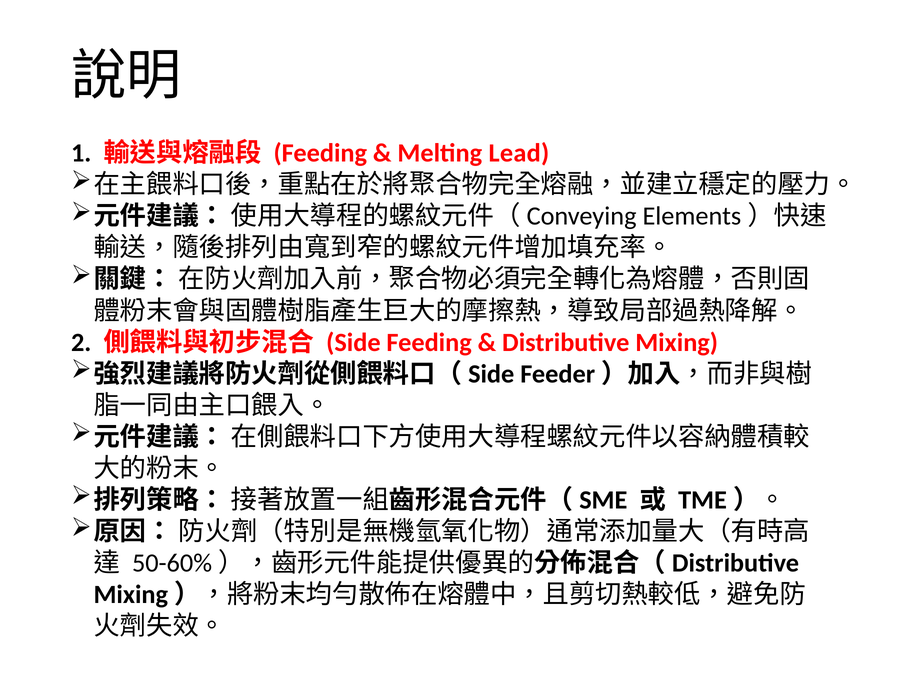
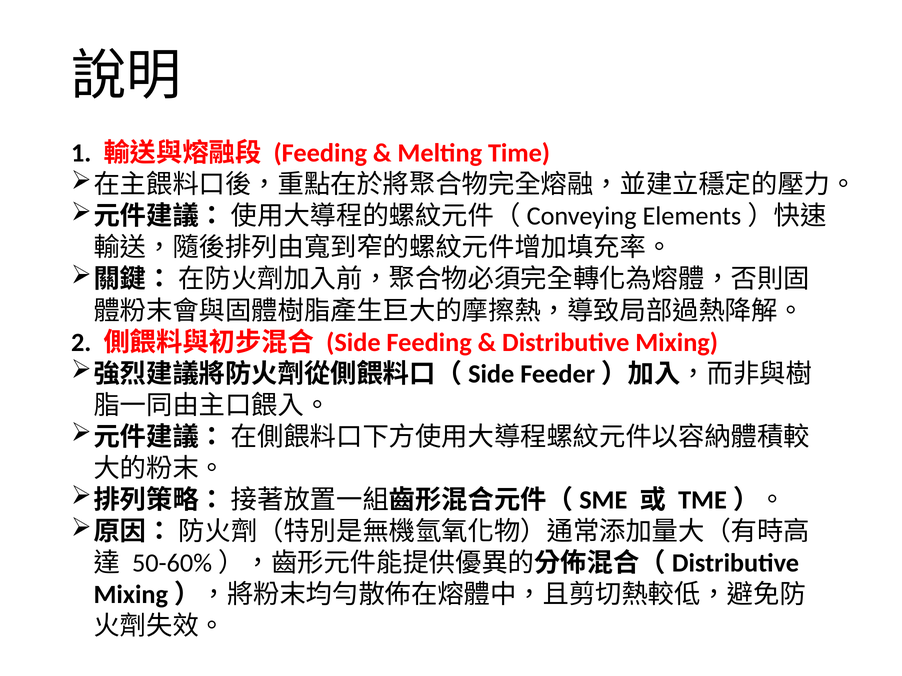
Lead: Lead -> Time (519, 153)
